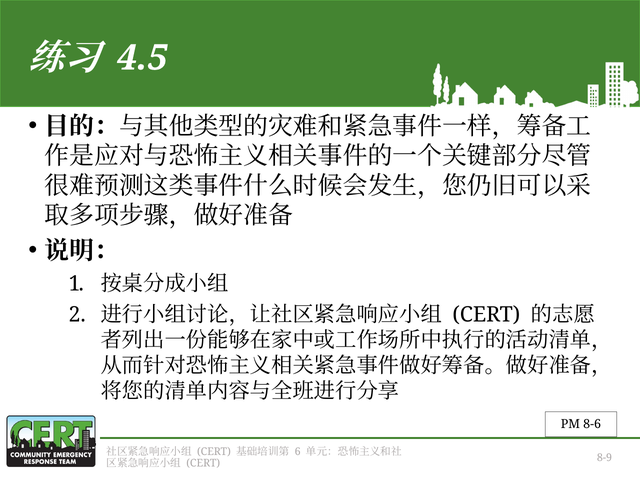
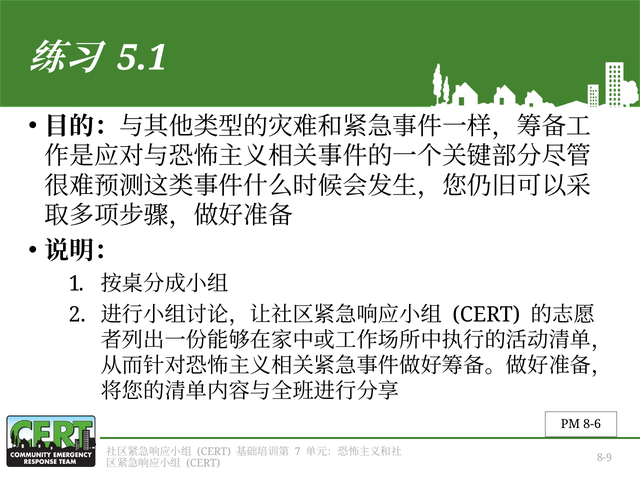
4.5: 4.5 -> 5.1 (142, 58)
6: 6 -> 7 (298, 452)
